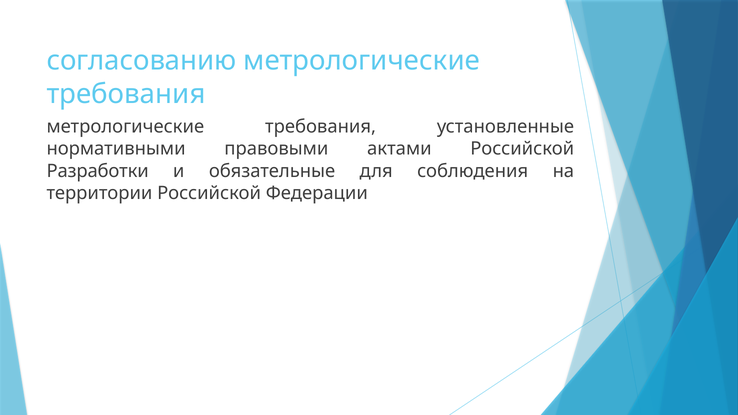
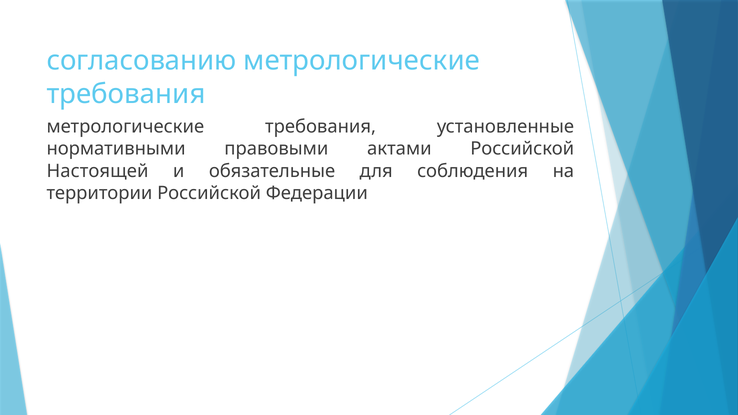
Разработки: Разработки -> Настоящей (98, 171)
